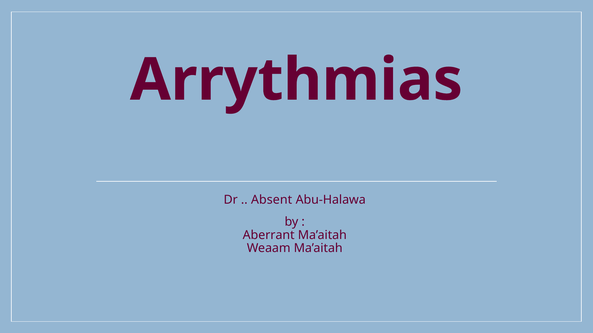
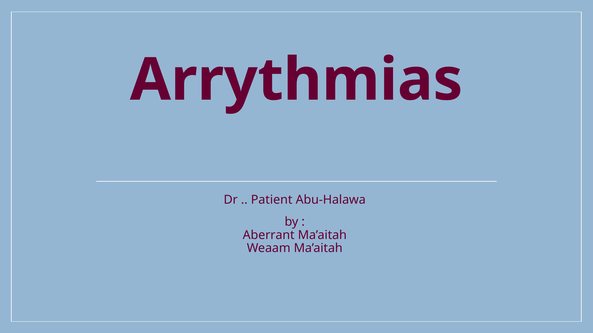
Absent: Absent -> Patient (272, 200)
